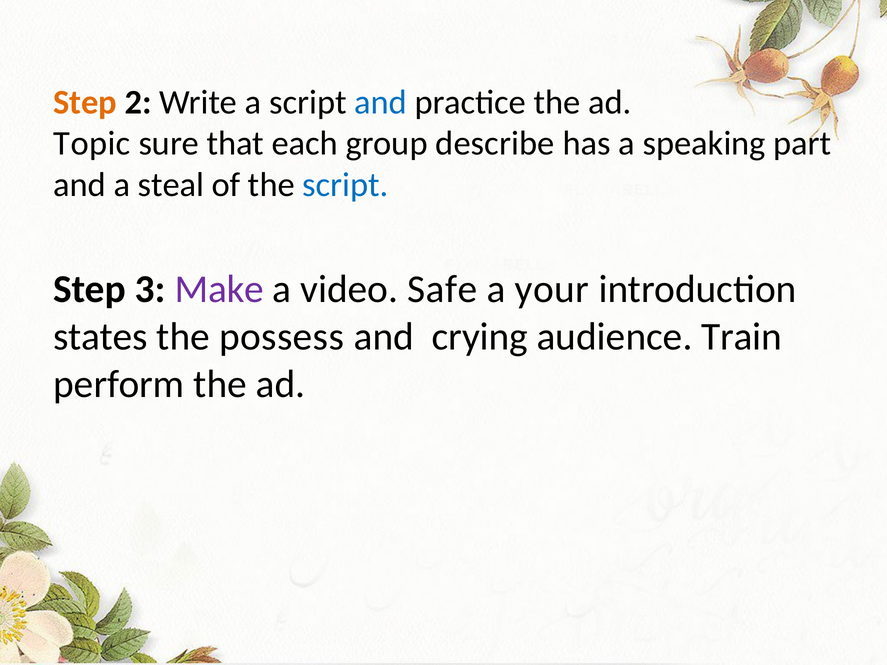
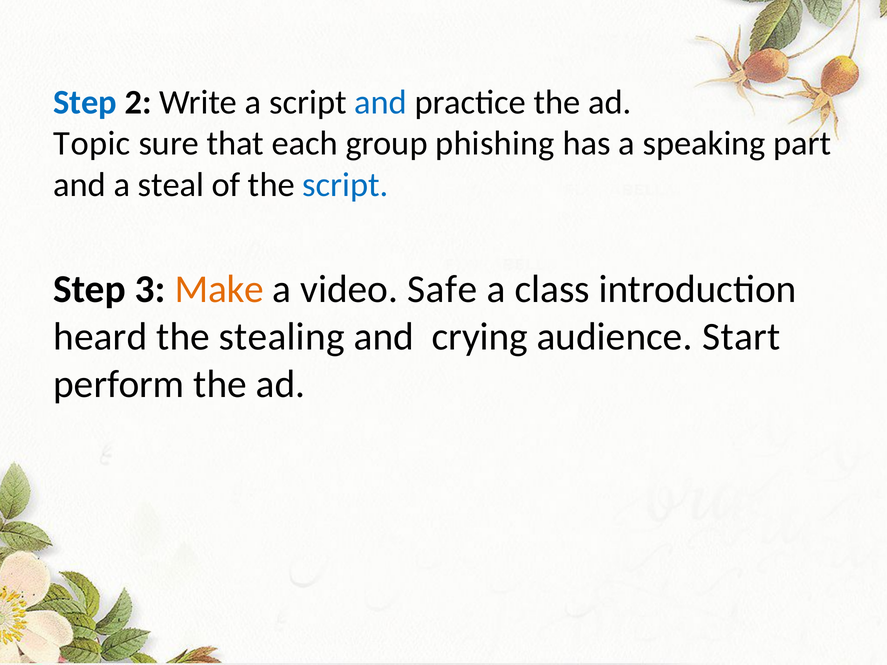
Step colour: orange -> blue (85, 102)
describe: describe -> phishing (495, 144)
Make colour: purple -> orange (219, 290)
your: your -> class (552, 290)
states: states -> heard (100, 337)
possess: possess -> stealing (282, 337)
Train: Train -> Start (741, 337)
